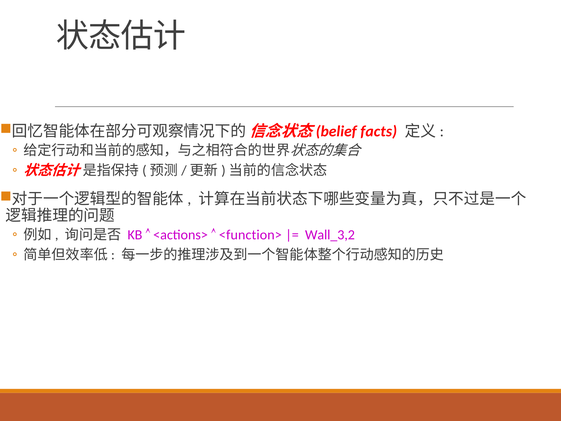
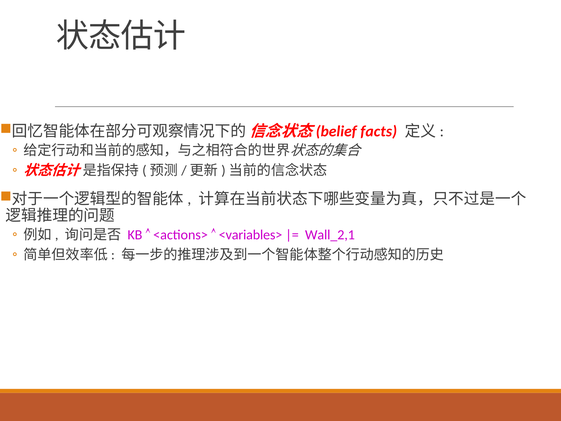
<function>: <function> -> <variables> (251, 235)
Wall_3,2: Wall_3,2 -> Wall_2,1 (330, 235)
